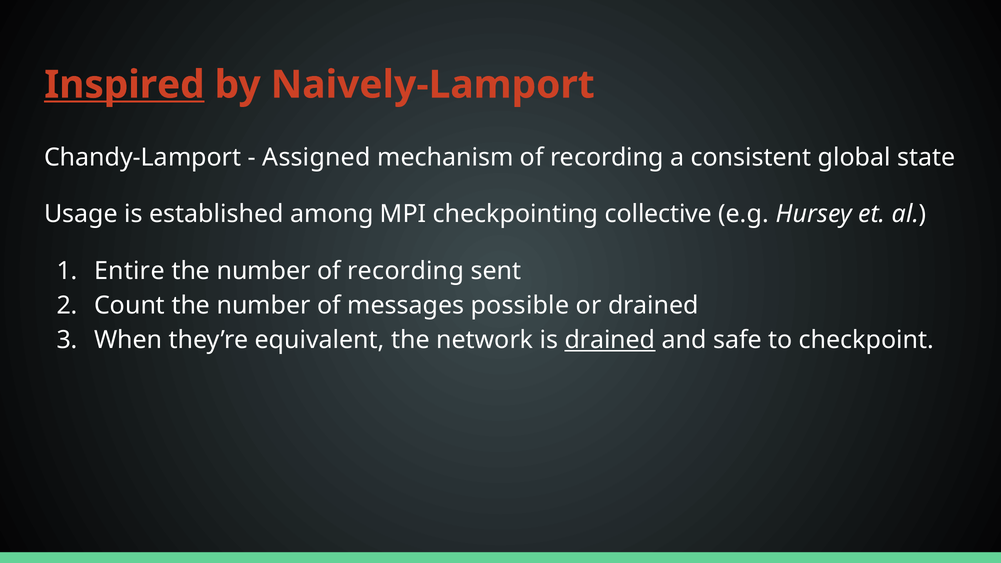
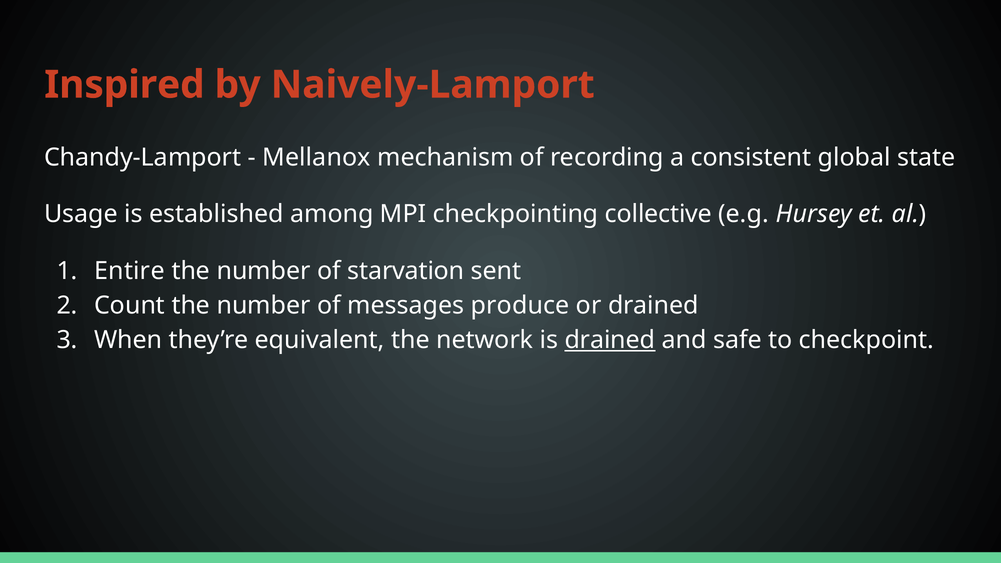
Inspired underline: present -> none (124, 85)
Assigned: Assigned -> Mellanox (316, 157)
number of recording: recording -> starvation (406, 271)
possible: possible -> produce (520, 305)
